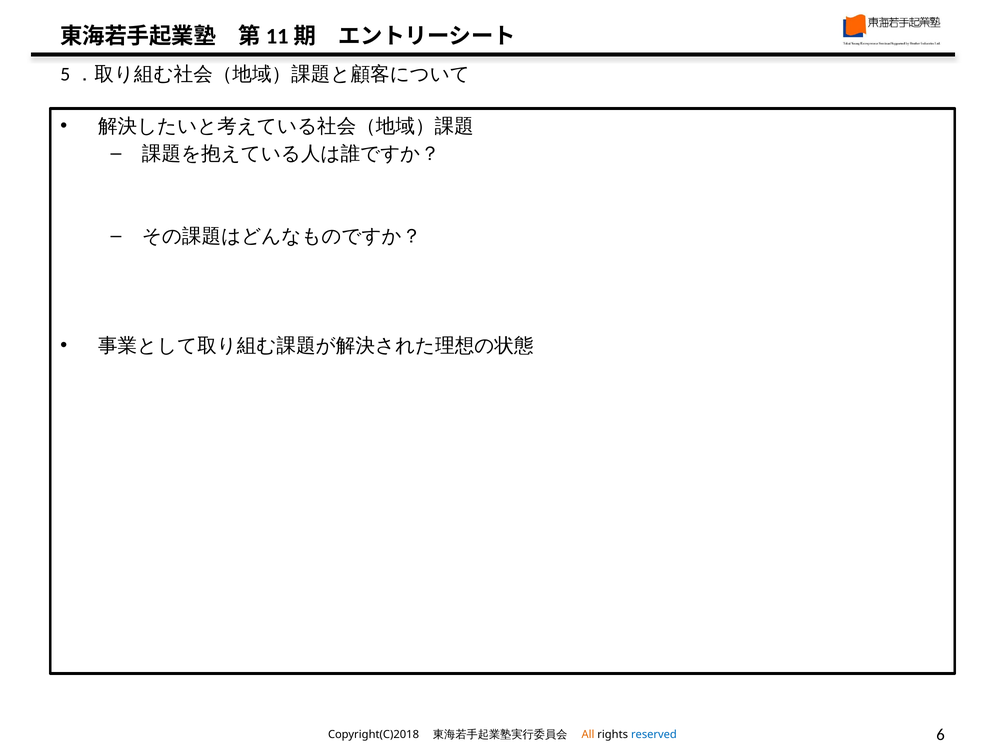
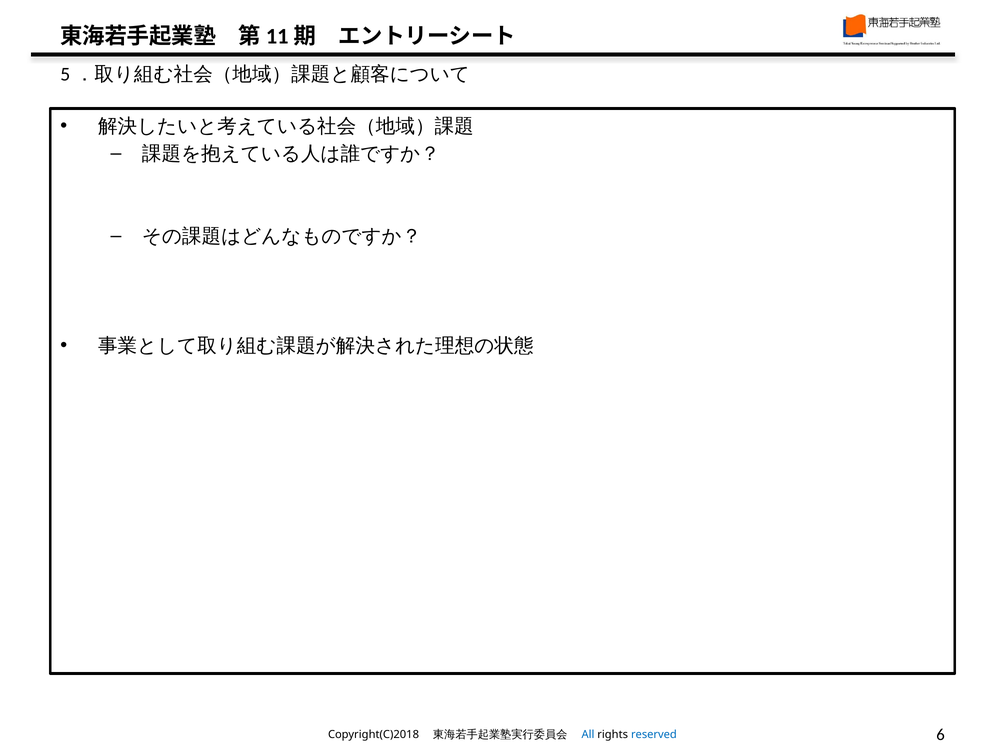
All colour: orange -> blue (588, 734)
